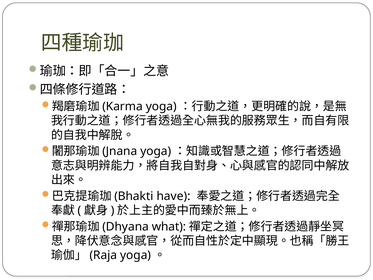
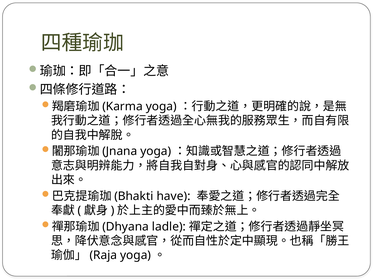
what: what -> ladle (169, 226)
